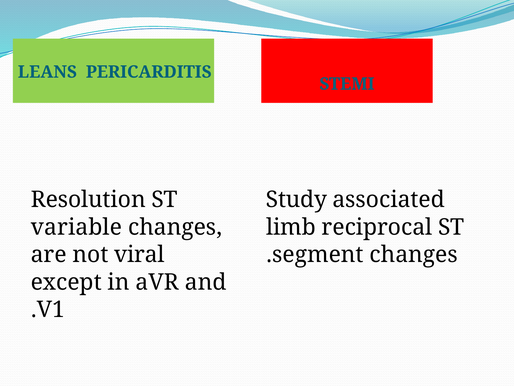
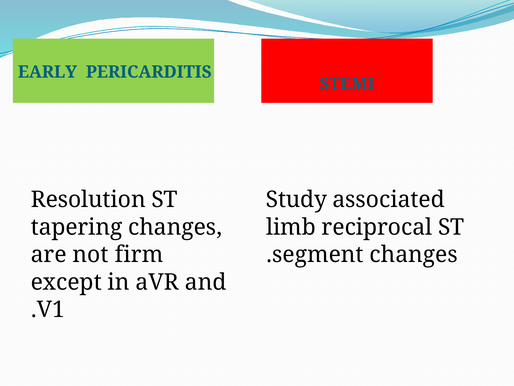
LEANS: LEANS -> EARLY (47, 72)
variable: variable -> tapering (77, 227)
viral: viral -> firm (139, 254)
